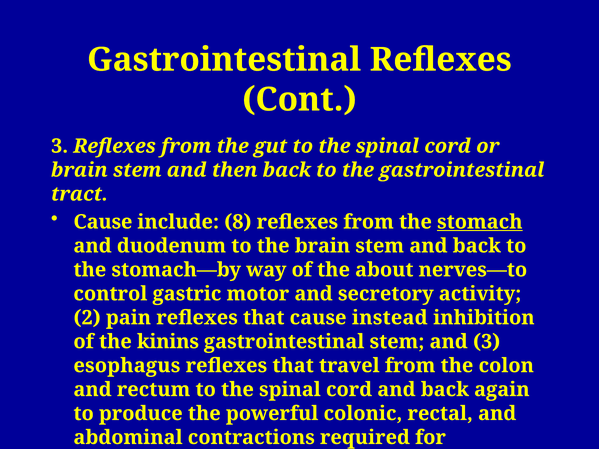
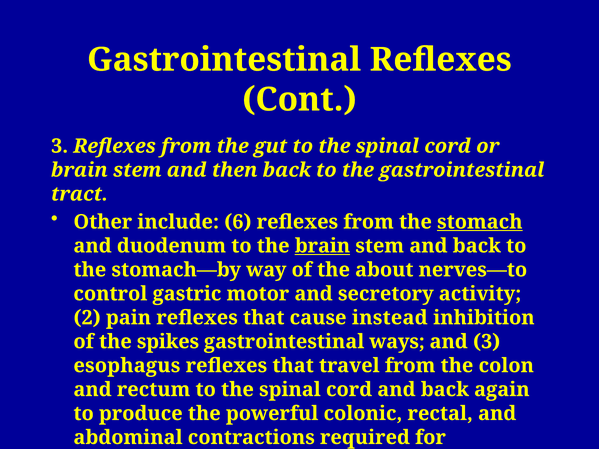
Cause: Cause -> Other (103, 222)
8: 8 -> 6 (238, 222)
brain underline: none -> present (322, 246)
kinins: kinins -> spikes (168, 342)
gastrointestinal stem: stem -> ways (397, 342)
